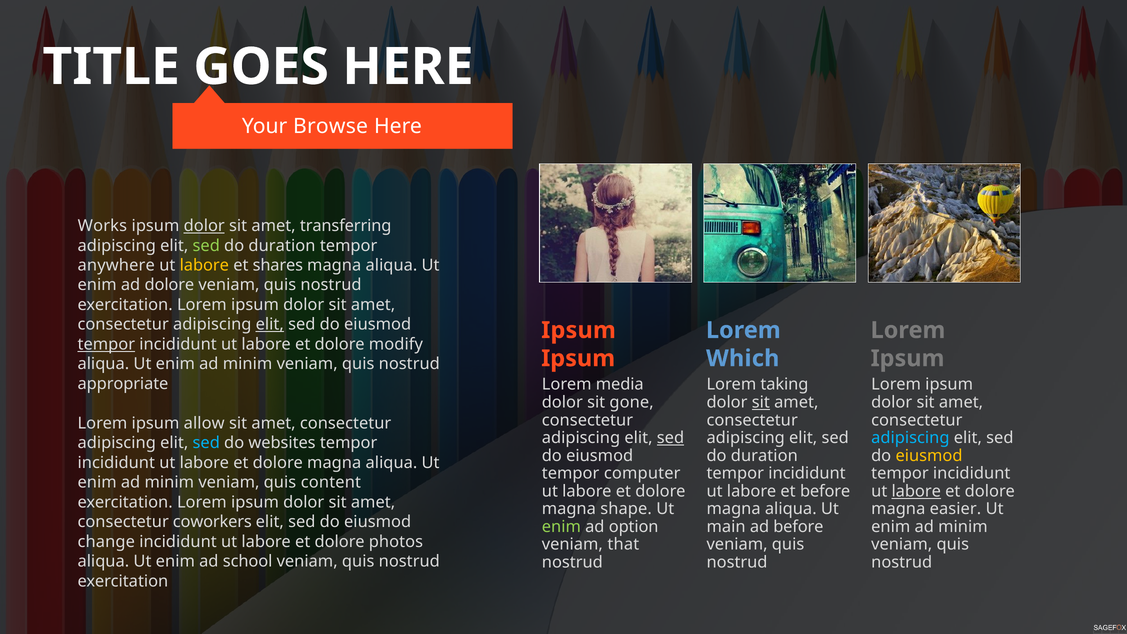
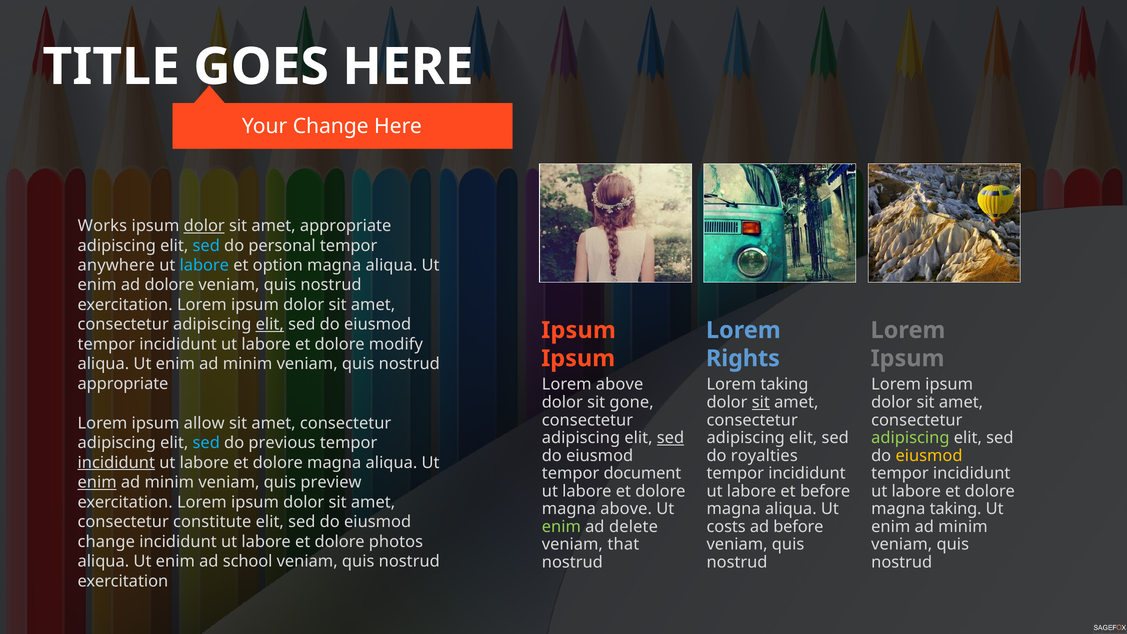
Your Browse: Browse -> Change (331, 126)
amet transferring: transferring -> appropriate (346, 226)
sed colour: light green -> light blue (206, 246)
duration: duration -> personal (282, 246)
labore colour: yellow -> light blue (204, 265)
shares: shares -> option (278, 265)
tempor underline: present -> none (106, 344)
Which: Which -> Rights (743, 358)
Lorem media: media -> above (620, 385)
adipiscing colour: light blue -> light green (910, 438)
websites: websites -> previous (282, 443)
duration: duration -> royalties (764, 456)
incididunt underline: none -> present (116, 463)
computer: computer -> document (642, 473)
enim underline: none -> present (97, 482)
content: content -> preview (331, 482)
labore underline: present -> none (916, 491)
magna shape: shape -> above (626, 509)
magna easier: easier -> taking (956, 509)
coworkers: coworkers -> constitute (212, 522)
option: option -> delete (634, 527)
main: main -> costs (726, 527)
